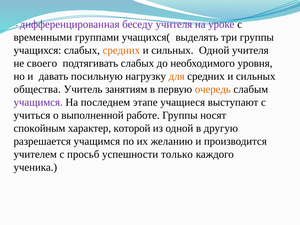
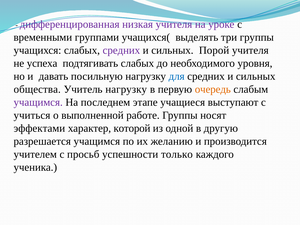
беседу: беседу -> низкая (138, 24)
средних colour: orange -> purple (121, 50)
сильных Одной: Одной -> Порой (214, 50)
своего: своего -> успеха (42, 63)
для colour: orange -> blue (177, 76)
Учитель занятиям: занятиям -> нагрузку (126, 89)
спокойным: спокойным -> эффектами (39, 128)
